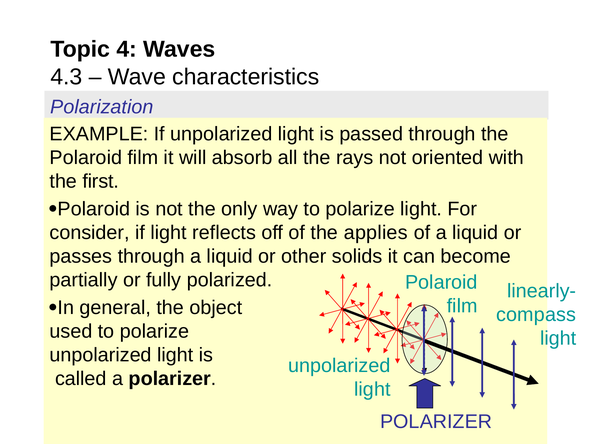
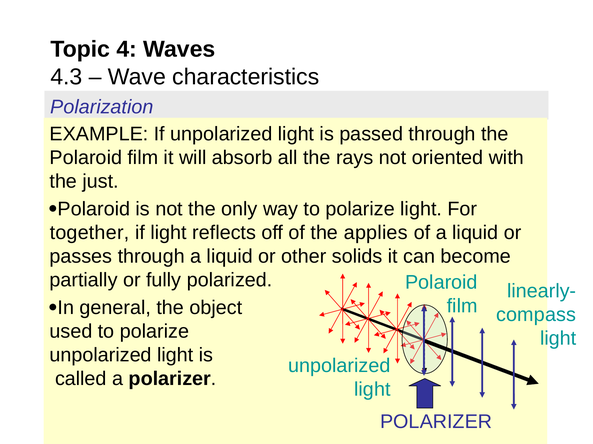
first: first -> just (101, 182)
consider: consider -> together (90, 233)
